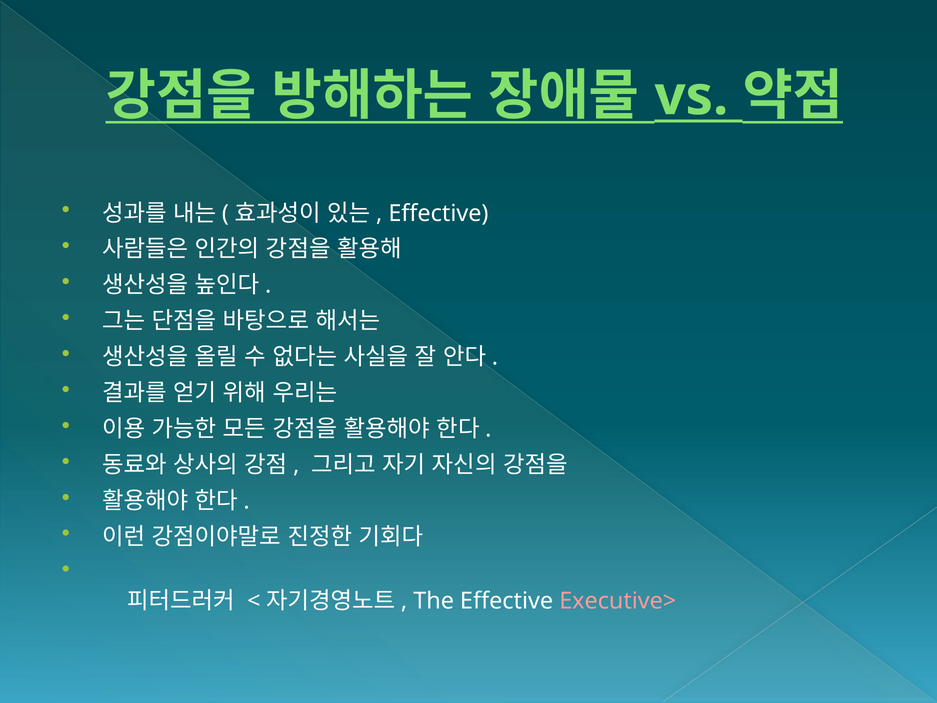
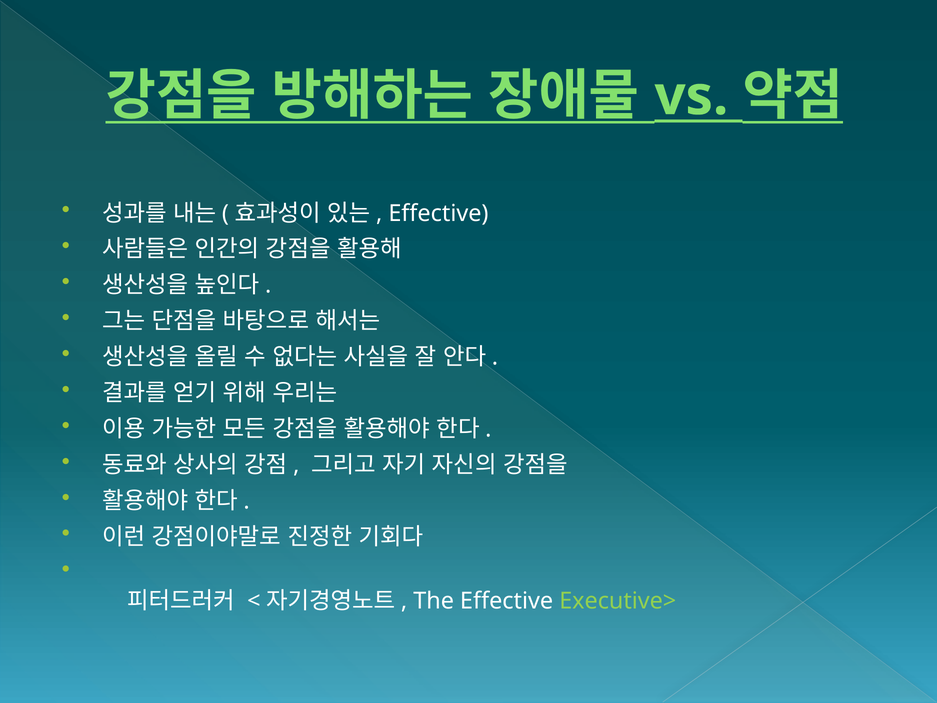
Executive> colour: pink -> light green (618, 601)
